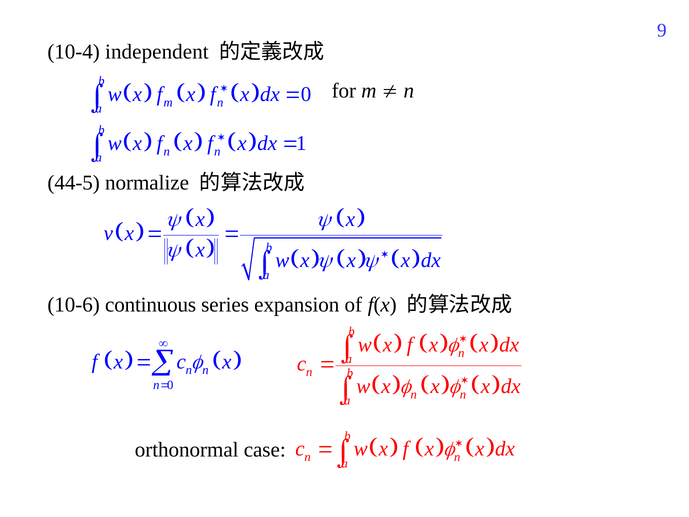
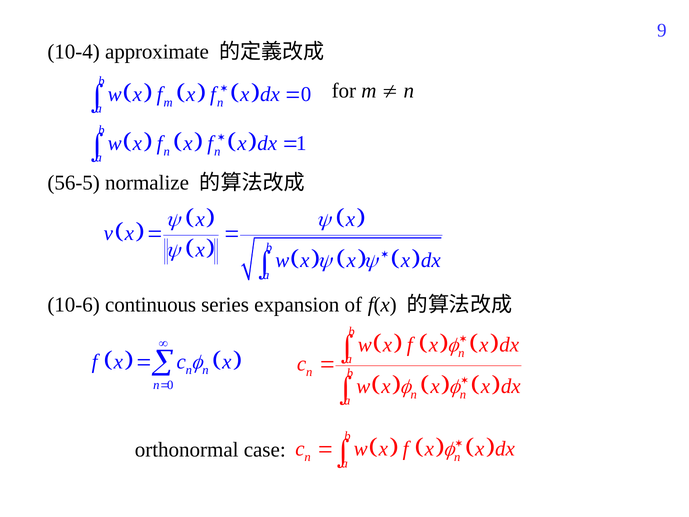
independent: independent -> approximate (157, 52)
44-5: 44-5 -> 56-5 (74, 183)
